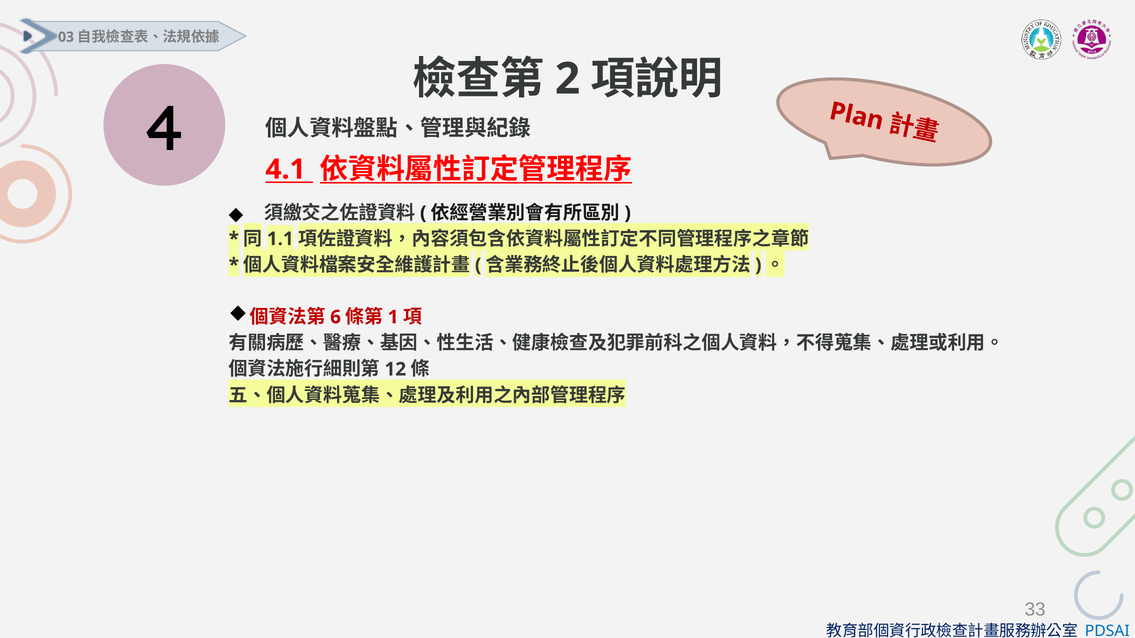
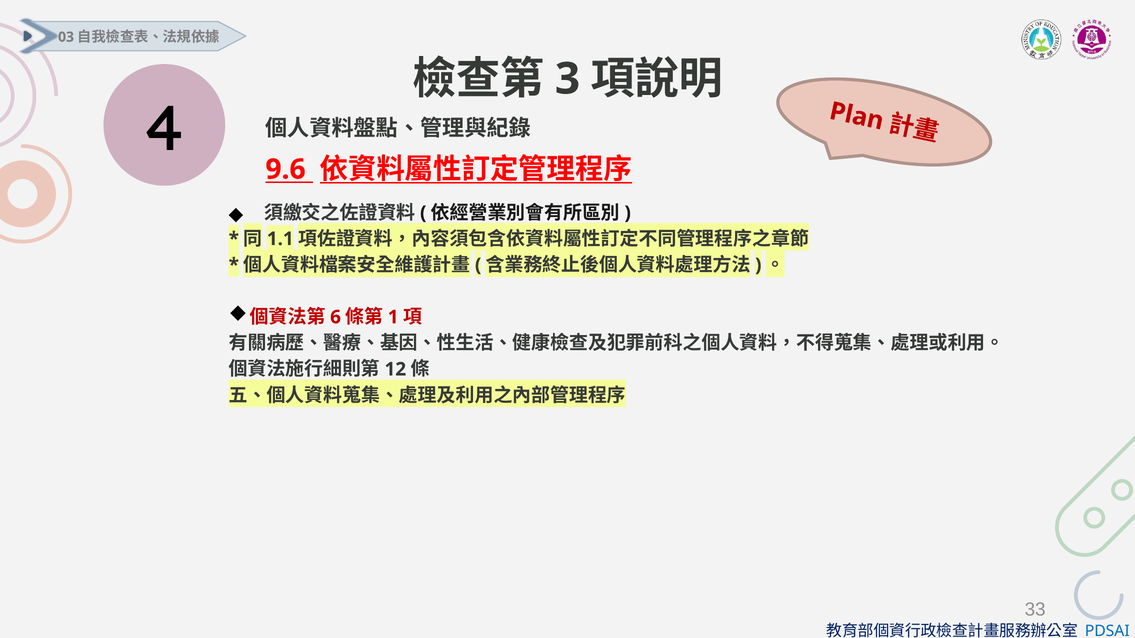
2: 2 -> 3 (568, 79)
4.1: 4.1 -> 9.6 (286, 169)
